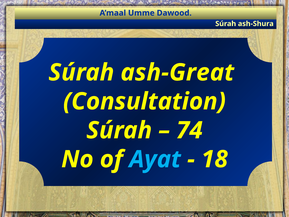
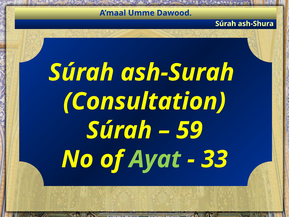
ash-Great: ash-Great -> ash-Surah (177, 72)
74: 74 -> 59 (189, 130)
Ayat colour: light blue -> light green (155, 159)
18: 18 -> 33 (214, 159)
